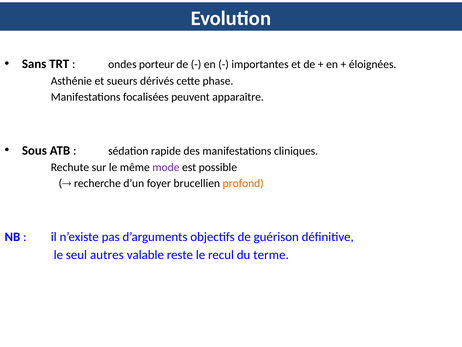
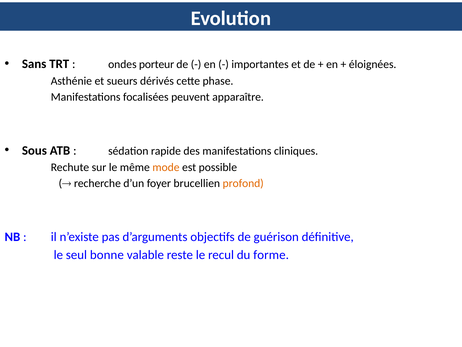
mode colour: purple -> orange (166, 167)
autres: autres -> bonne (107, 255)
terme: terme -> forme (271, 255)
